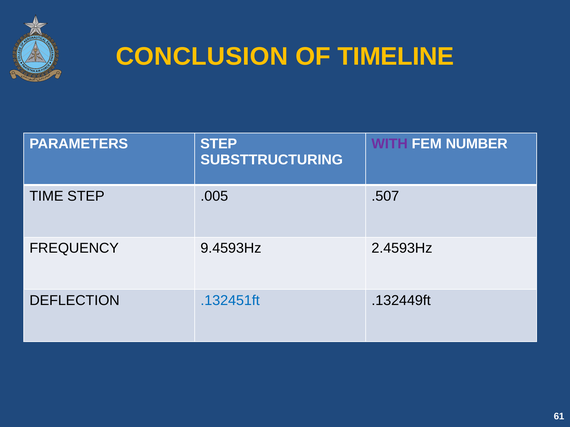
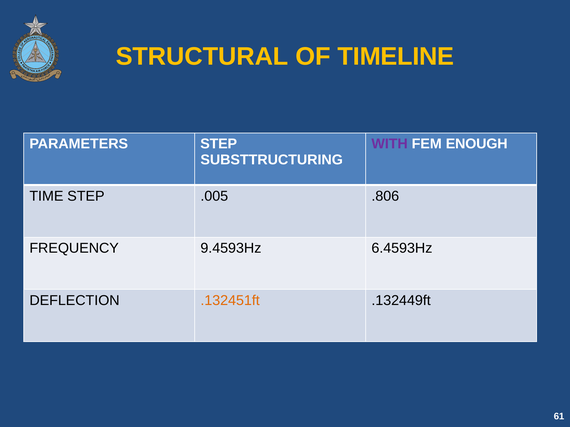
CONCLUSION: CONCLUSION -> STRUCTURAL (202, 56)
NUMBER: NUMBER -> ENOUGH (477, 144)
.507: .507 -> .806 (385, 196)
2.4593Hz: 2.4593Hz -> 6.4593Hz (402, 249)
.132451ft colour: blue -> orange (230, 301)
